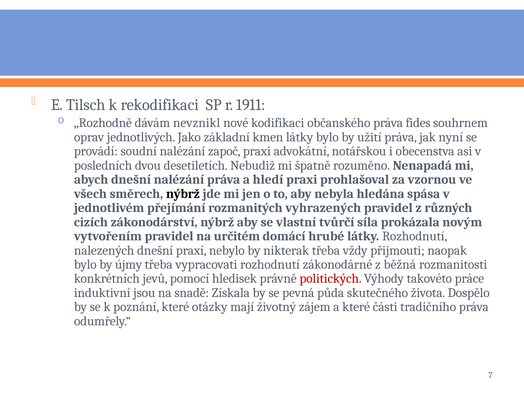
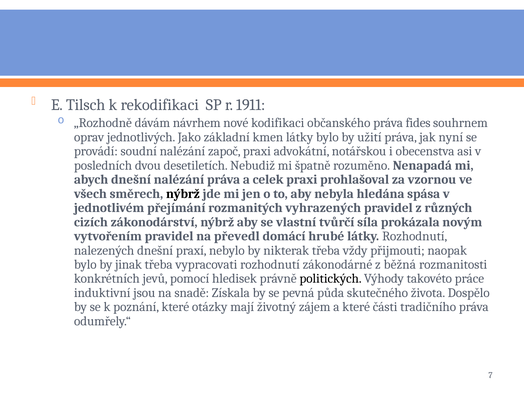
nevznikl: nevznikl -> návrhem (197, 123)
hledí: hledí -> celek (268, 180)
určitém: určitém -> převedl (237, 236)
újmy: újmy -> jinak (129, 265)
politických colour: red -> black (331, 279)
